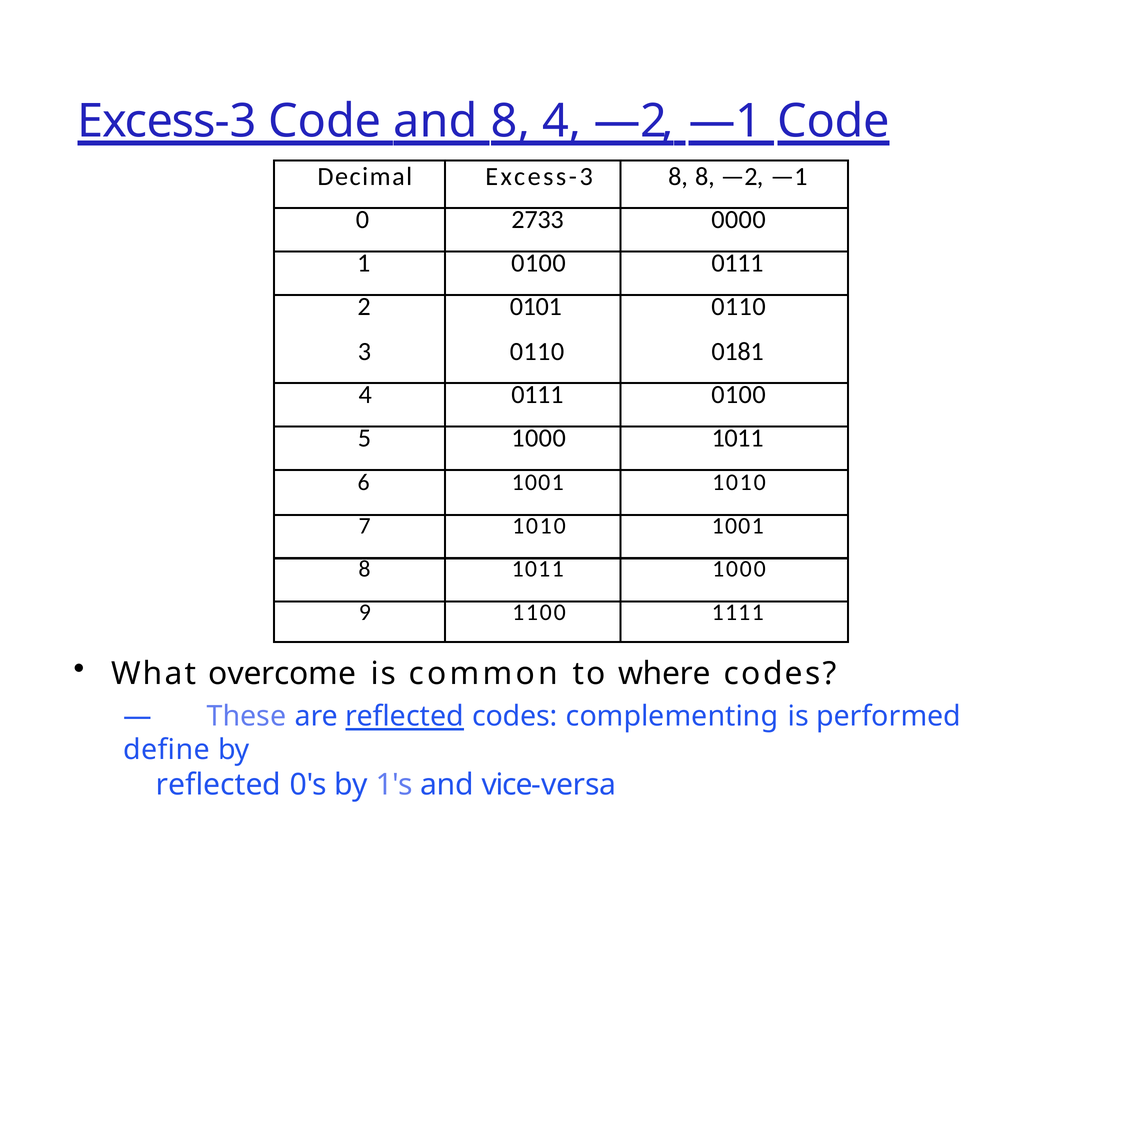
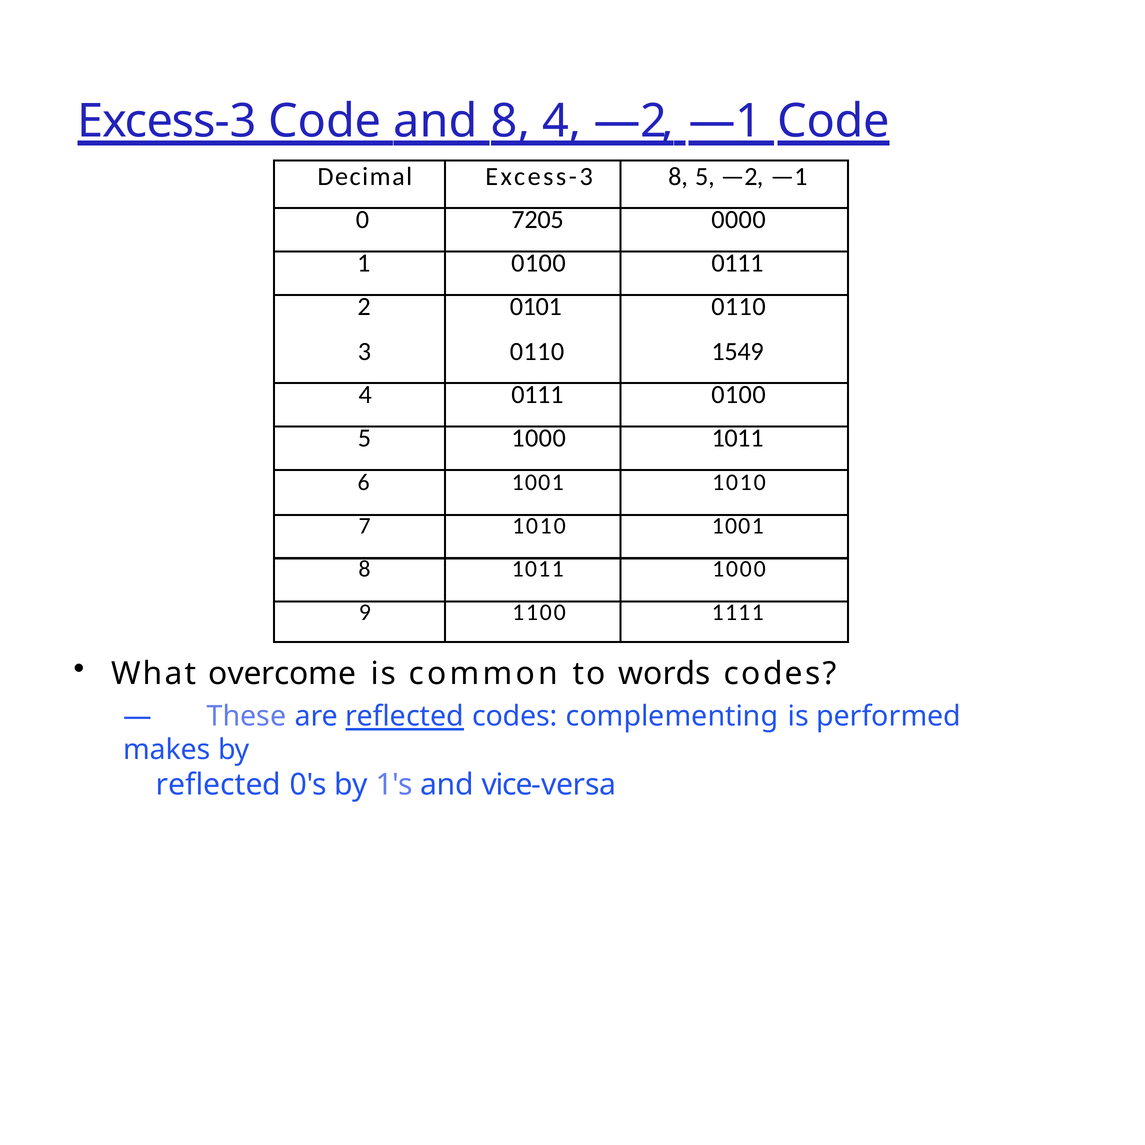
8 8: 8 -> 5 (705, 177)
2733: 2733 -> 7205 (538, 220)
0181: 0181 -> 1549 (738, 352)
where: where -> words (664, 674)
define: define -> makes (167, 750)
